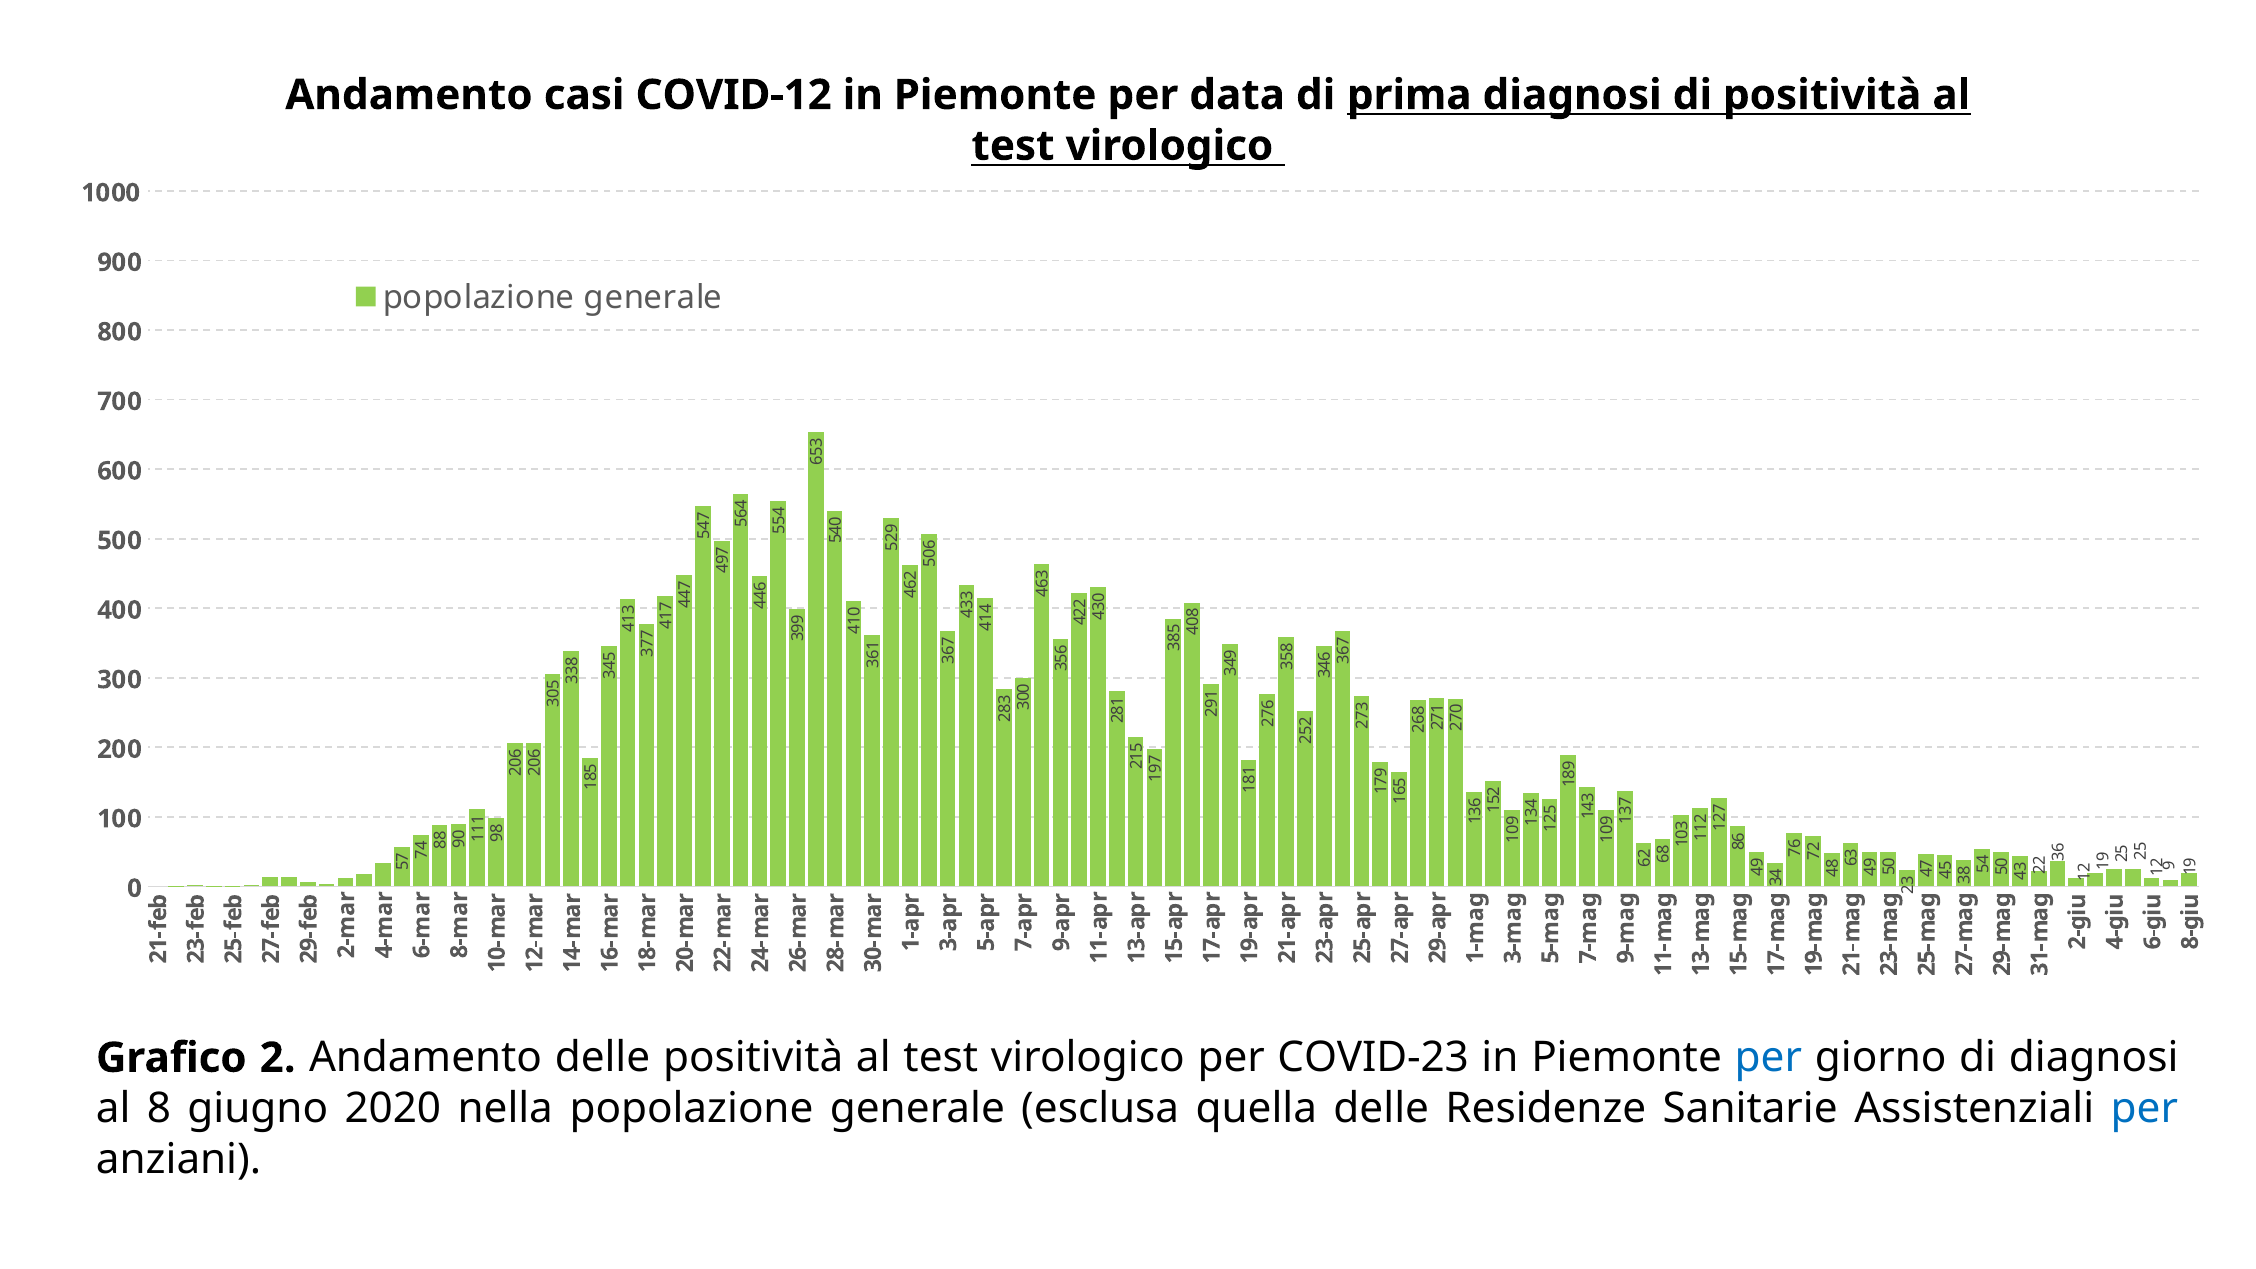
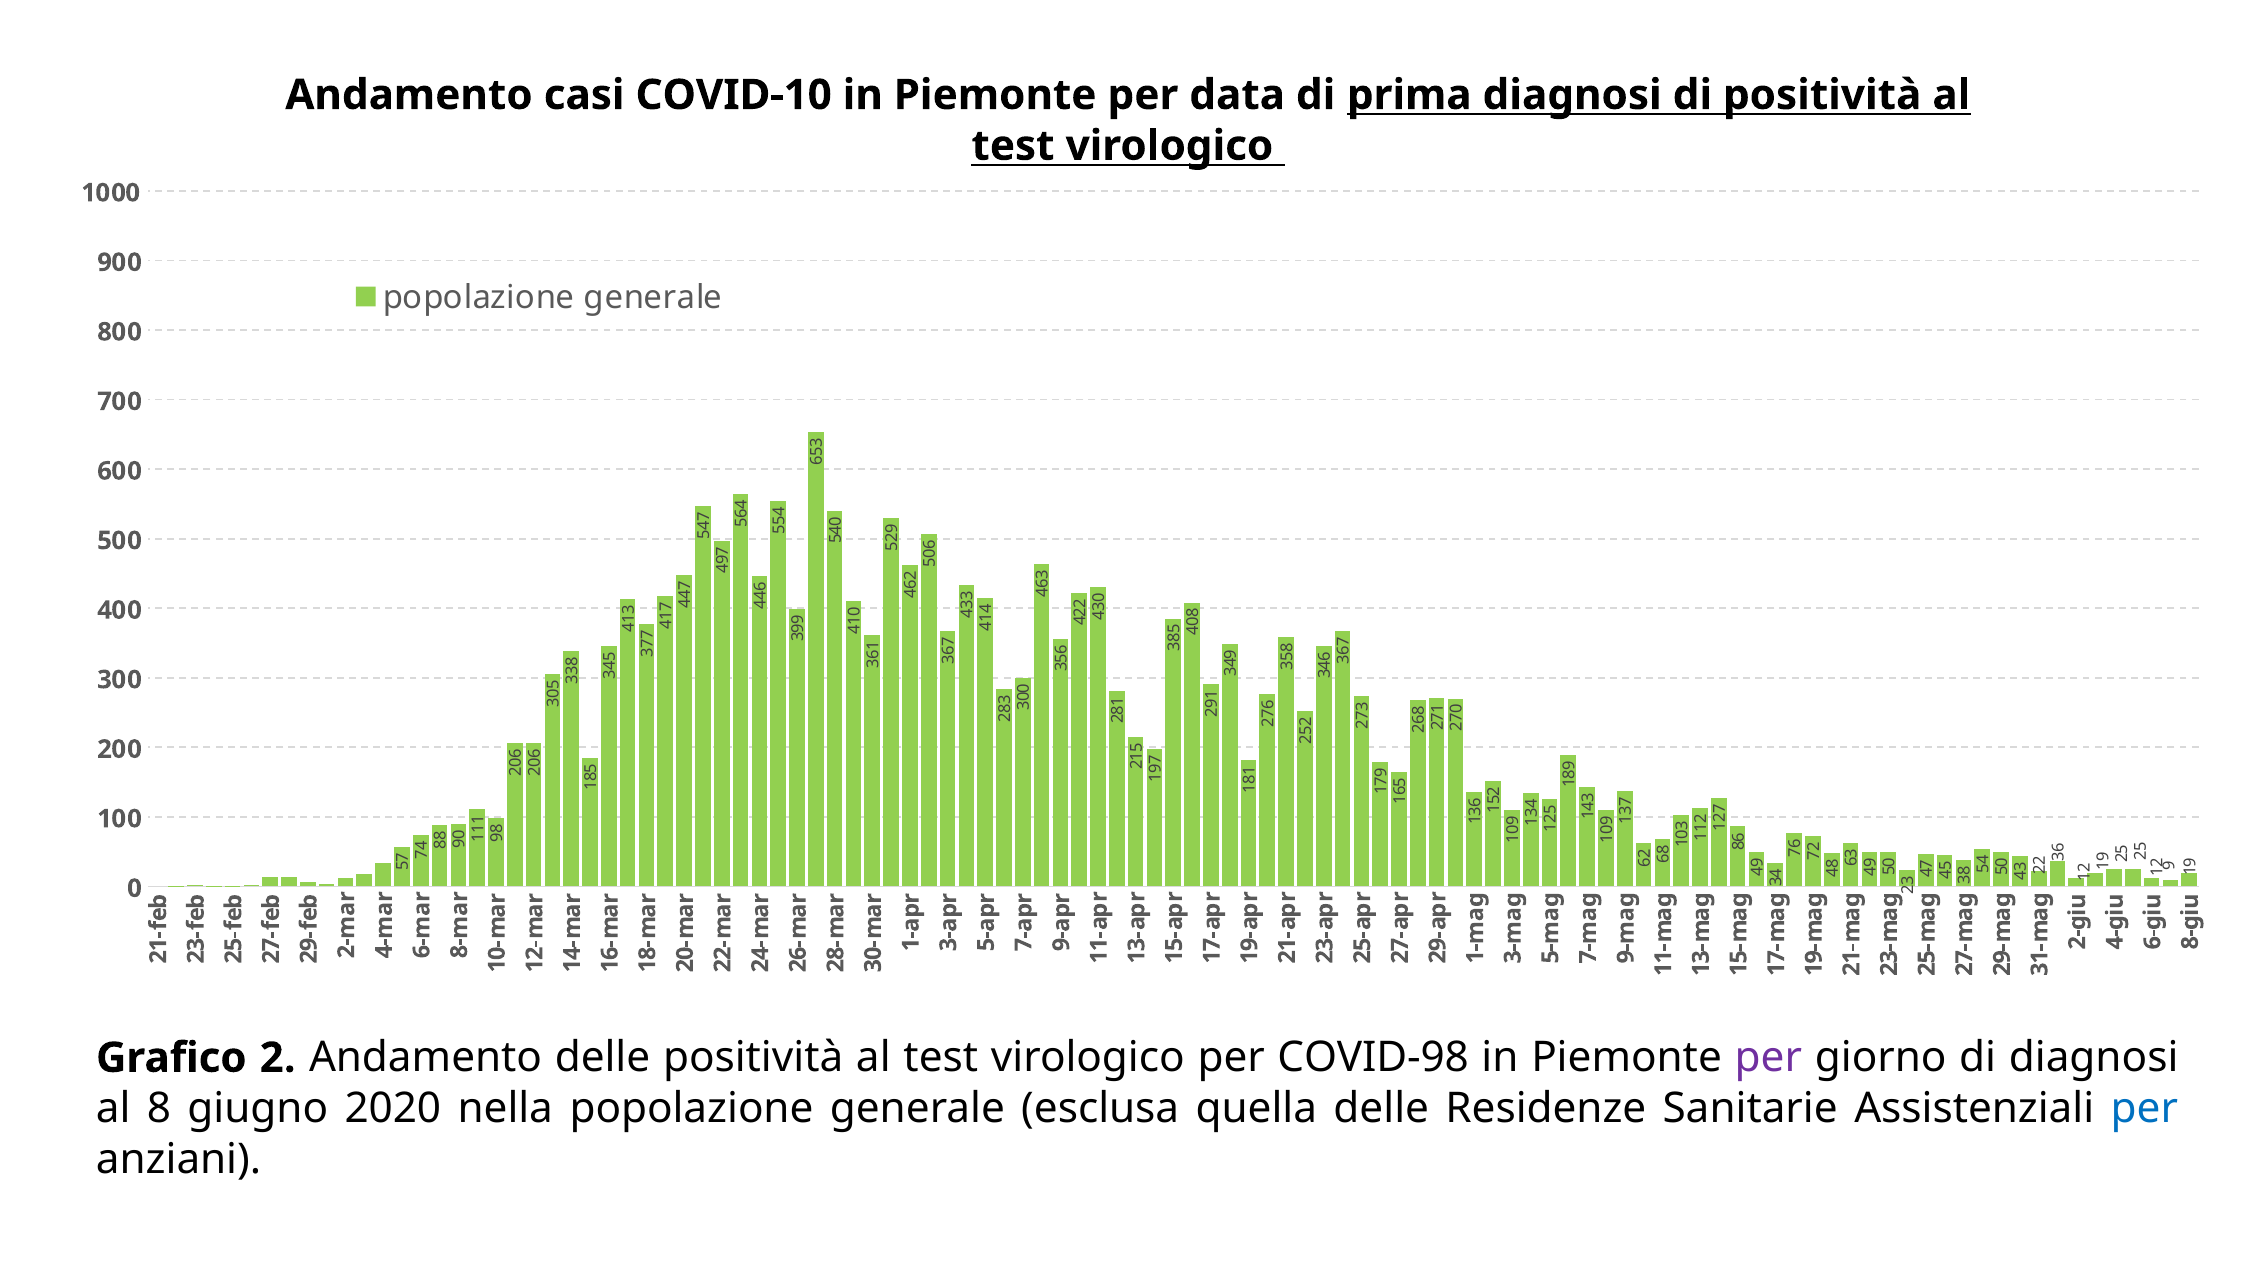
COVID-12: COVID-12 -> COVID-10 (734, 95)
COVID-23: COVID-23 -> COVID-98 (1373, 1058)
per colour: blue -> purple (1768, 1058)
